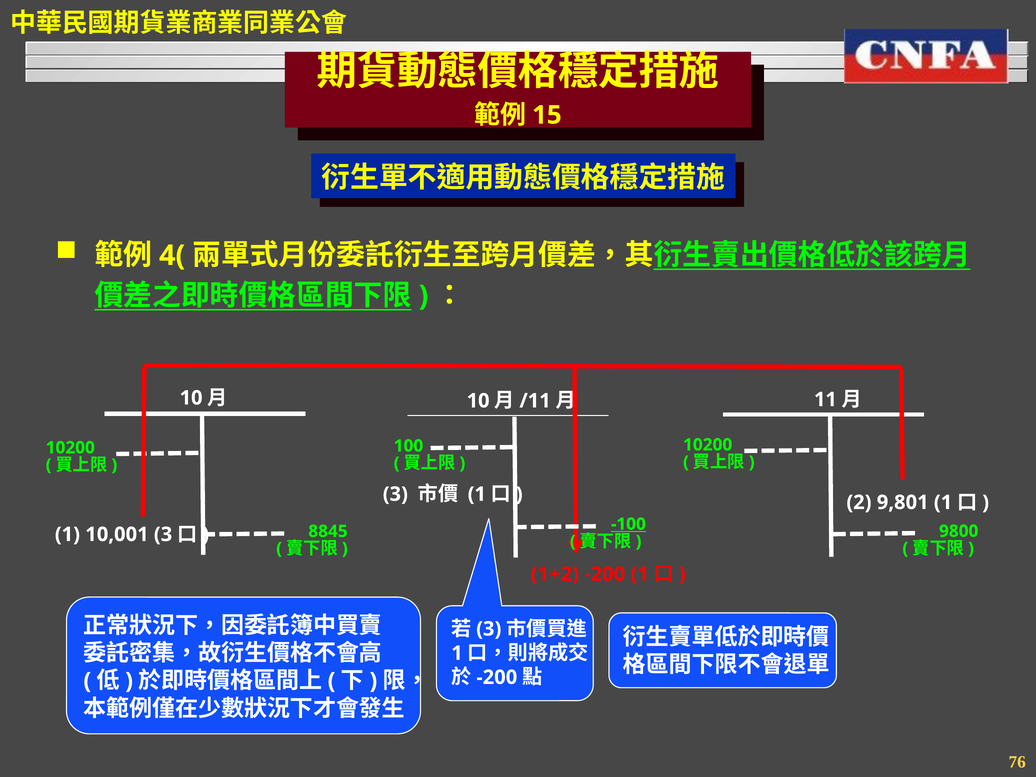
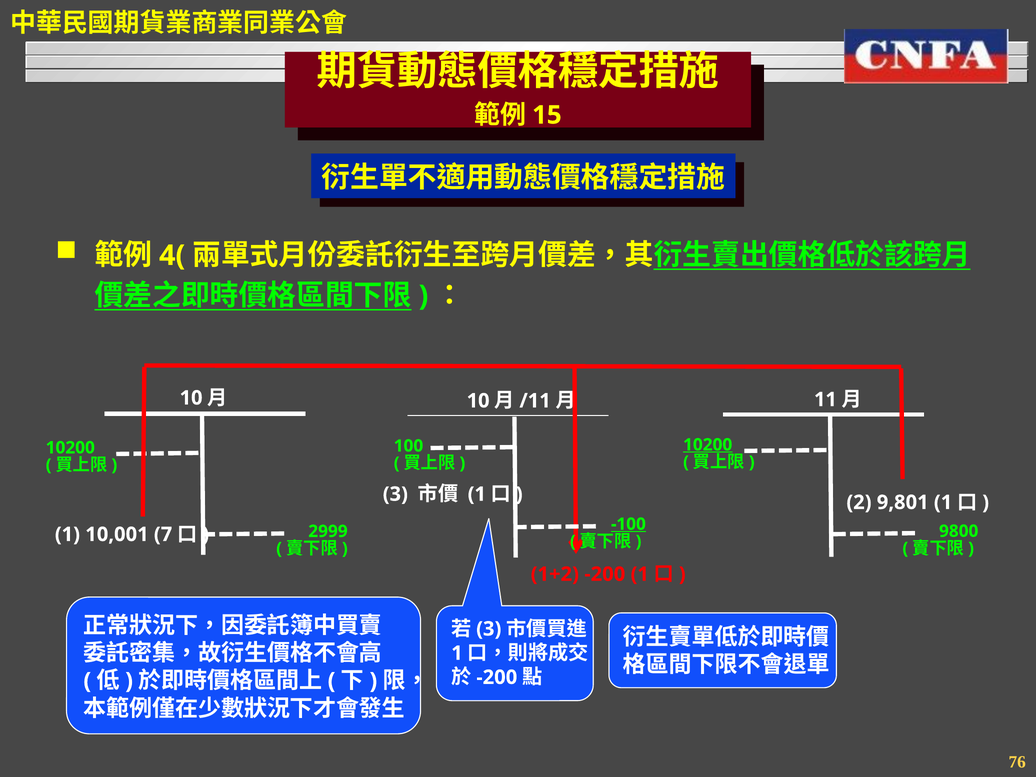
10200 underline: none -> present (708, 445)
8845: 8845 -> 2999 (328, 531)
10,001 3: 3 -> 7 (163, 534)
